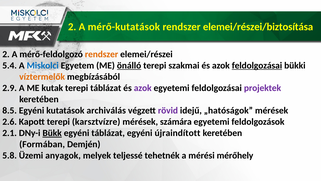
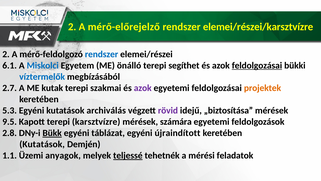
mérő-kutatások: mérő-kutatások -> mérő-előrejelző (124, 27)
elemei/részei/biztosítása: elemei/részei/biztosítása -> elemei/részei/karsztvízre (258, 27)
rendszer colour: orange -> blue (102, 54)
5.4: 5.4 -> 6.1 (10, 65)
önálló underline: present -> none (129, 65)
szakmai: szakmai -> segíthet (184, 65)
víztermelők colour: orange -> blue (42, 77)
2.9: 2.9 -> 2.7 (10, 88)
terepi táblázat: táblázat -> szakmai (106, 88)
projektek colour: purple -> orange (263, 88)
8.5: 8.5 -> 5.3 (10, 110)
„hatóságok: „hatóságok -> „biztosítása (228, 110)
2.6: 2.6 -> 9.5 (10, 122)
2.1: 2.1 -> 2.8 (10, 133)
Formában: Formában -> Kutatások (42, 144)
5.8: 5.8 -> 1.1 (10, 155)
teljessé underline: none -> present (128, 155)
mérőhely: mérőhely -> feladatok (235, 155)
